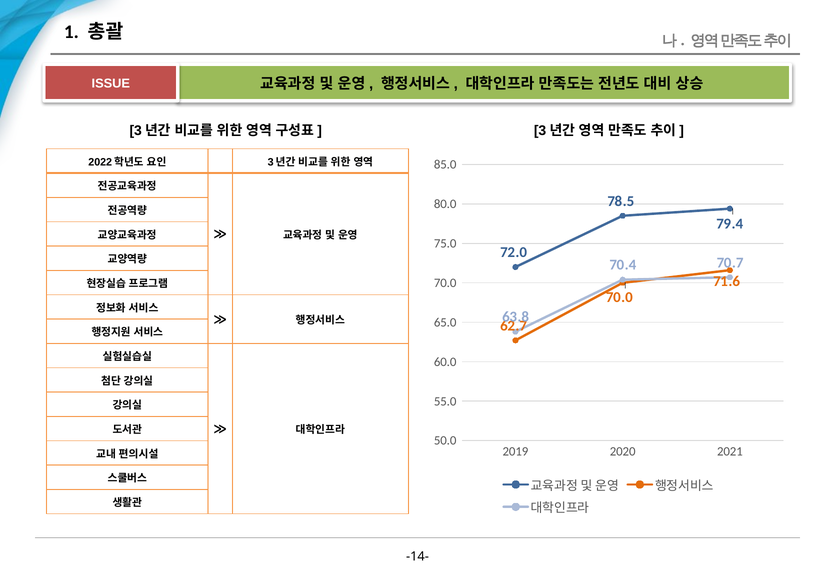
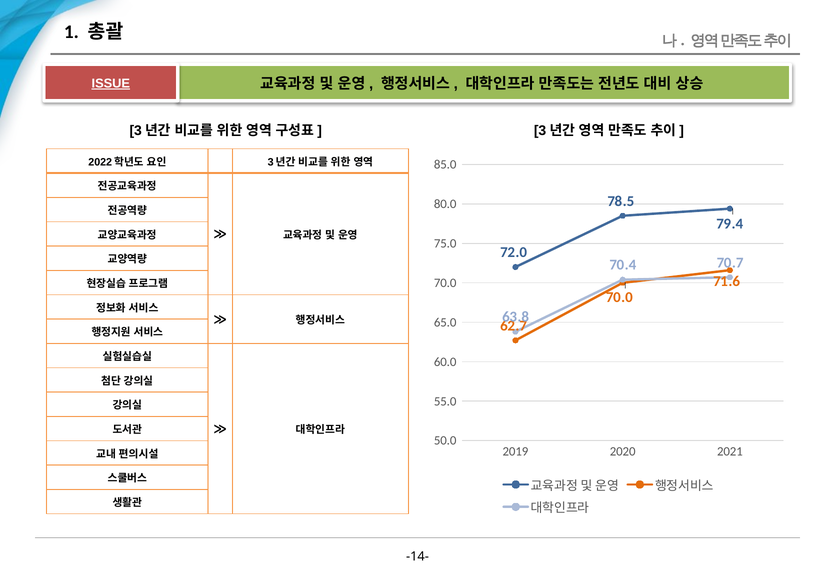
ISSUE underline: none -> present (111, 84)
